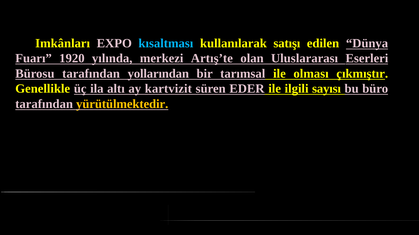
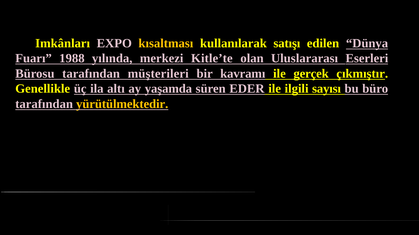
kısaltması colour: light blue -> yellow (166, 43)
1920: 1920 -> 1988 (72, 59)
Artış’te: Artış’te -> Kitle’te (212, 59)
yollarından: yollarından -> müşterileri (158, 74)
tarımsal: tarımsal -> kavramı (243, 74)
olması: olması -> gerçek (311, 74)
kartvizit: kartvizit -> yaşamda (168, 89)
